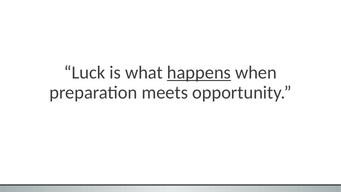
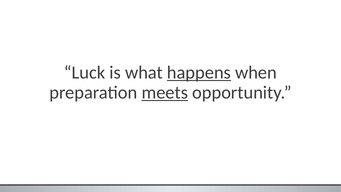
meets underline: none -> present (165, 92)
